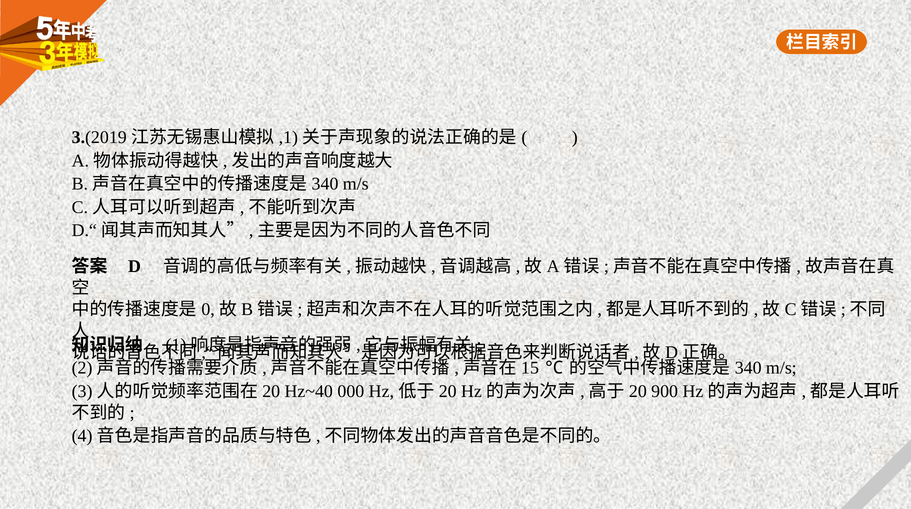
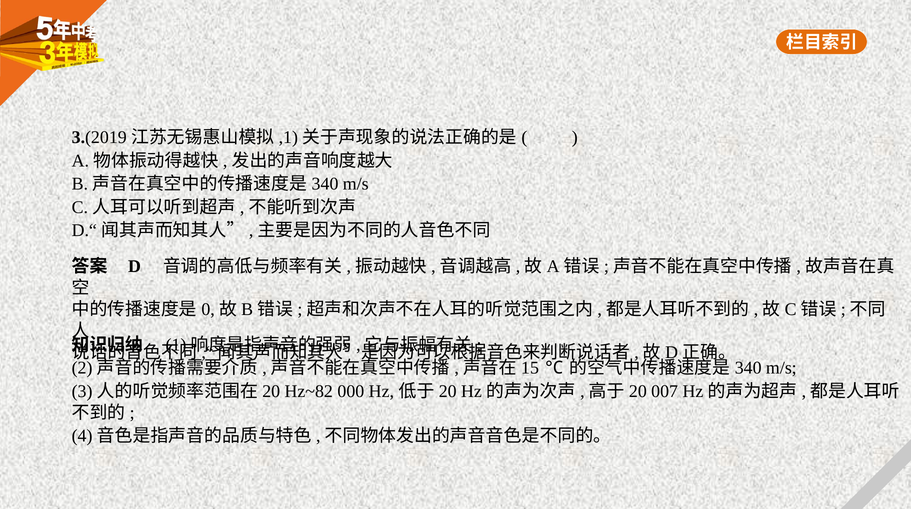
Hz~40: Hz~40 -> Hz~82 (309, 391)
900: 900 -> 007 (665, 391)
